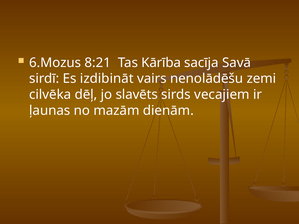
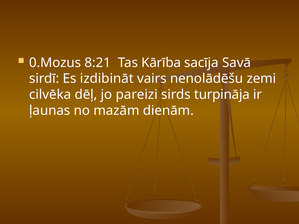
6.Mozus: 6.Mozus -> 0.Mozus (55, 63)
slavēts: slavēts -> pareizi (137, 95)
vecajiem: vecajiem -> turpināja (222, 95)
